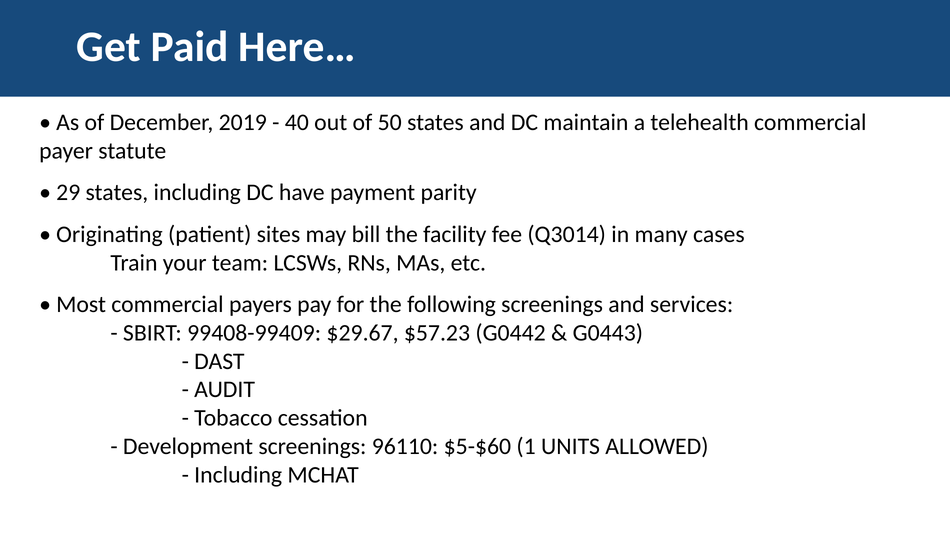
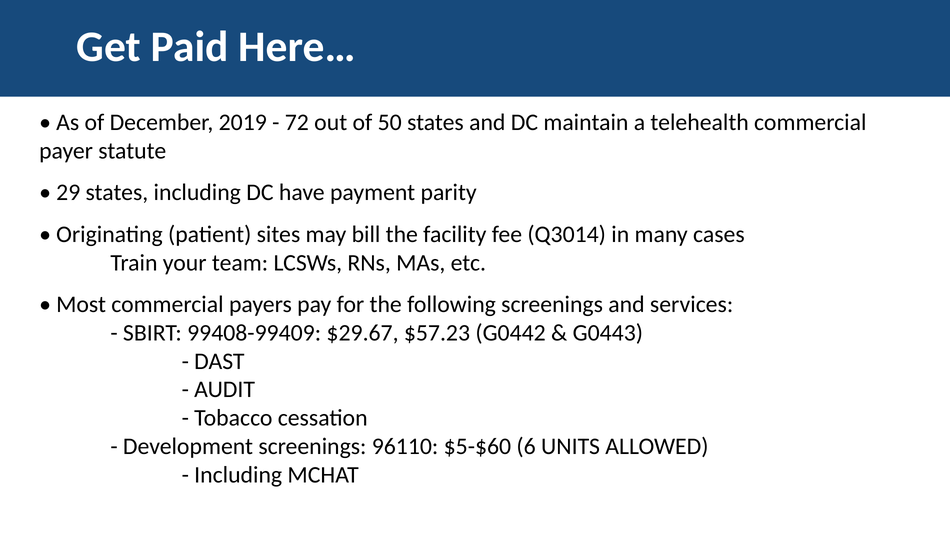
40: 40 -> 72 (297, 123)
1: 1 -> 6 (526, 447)
